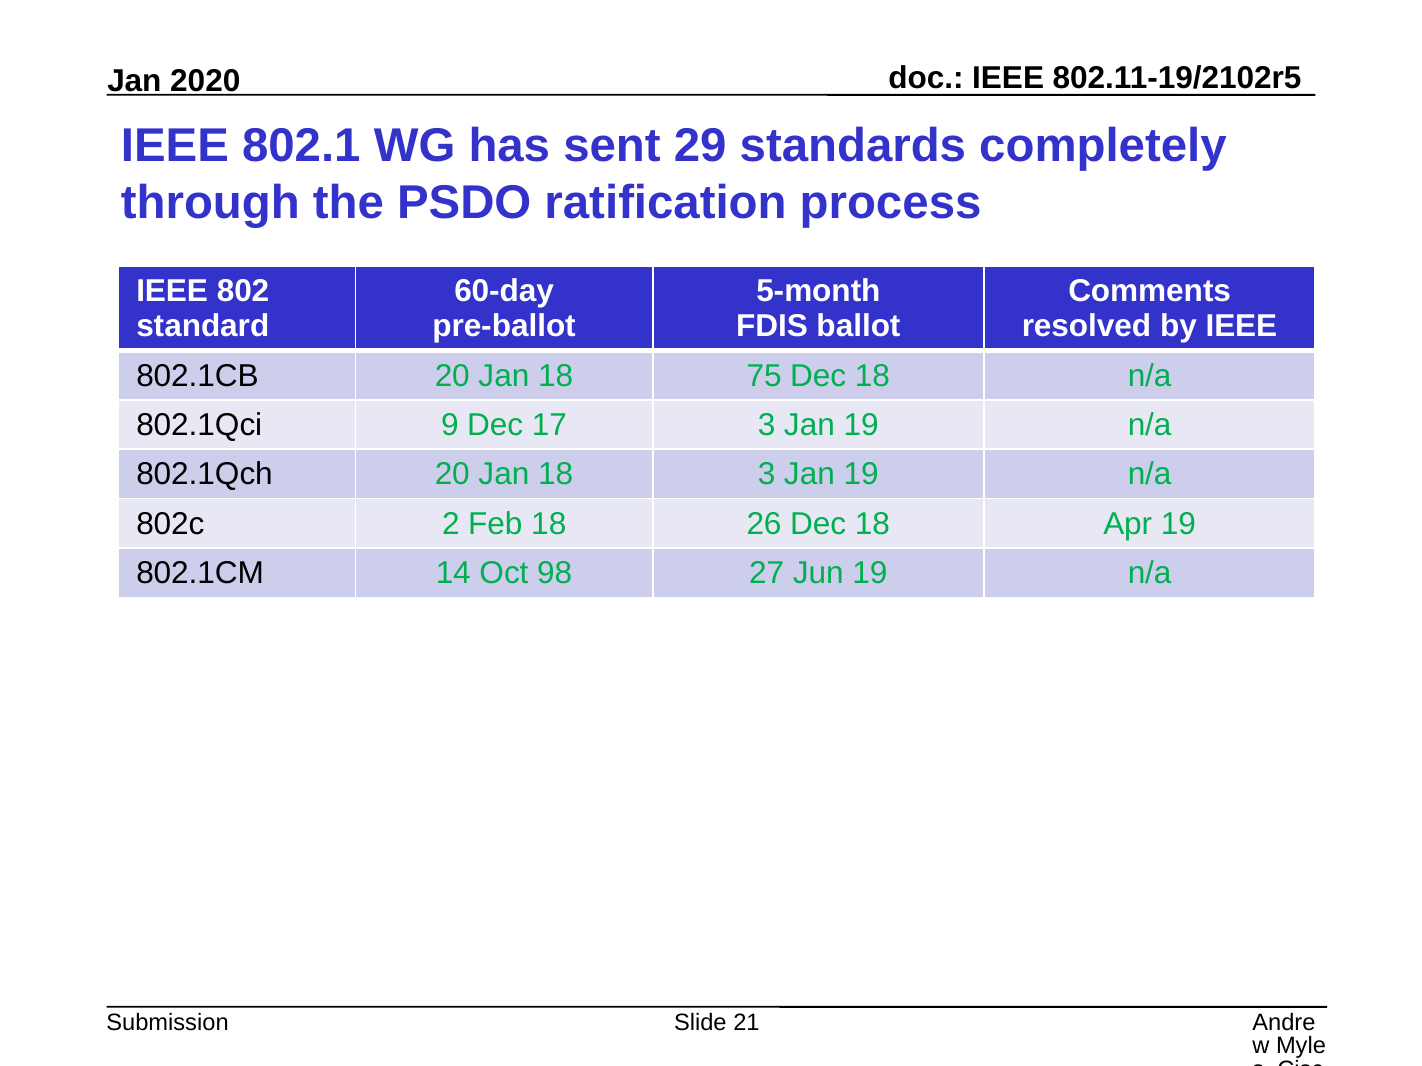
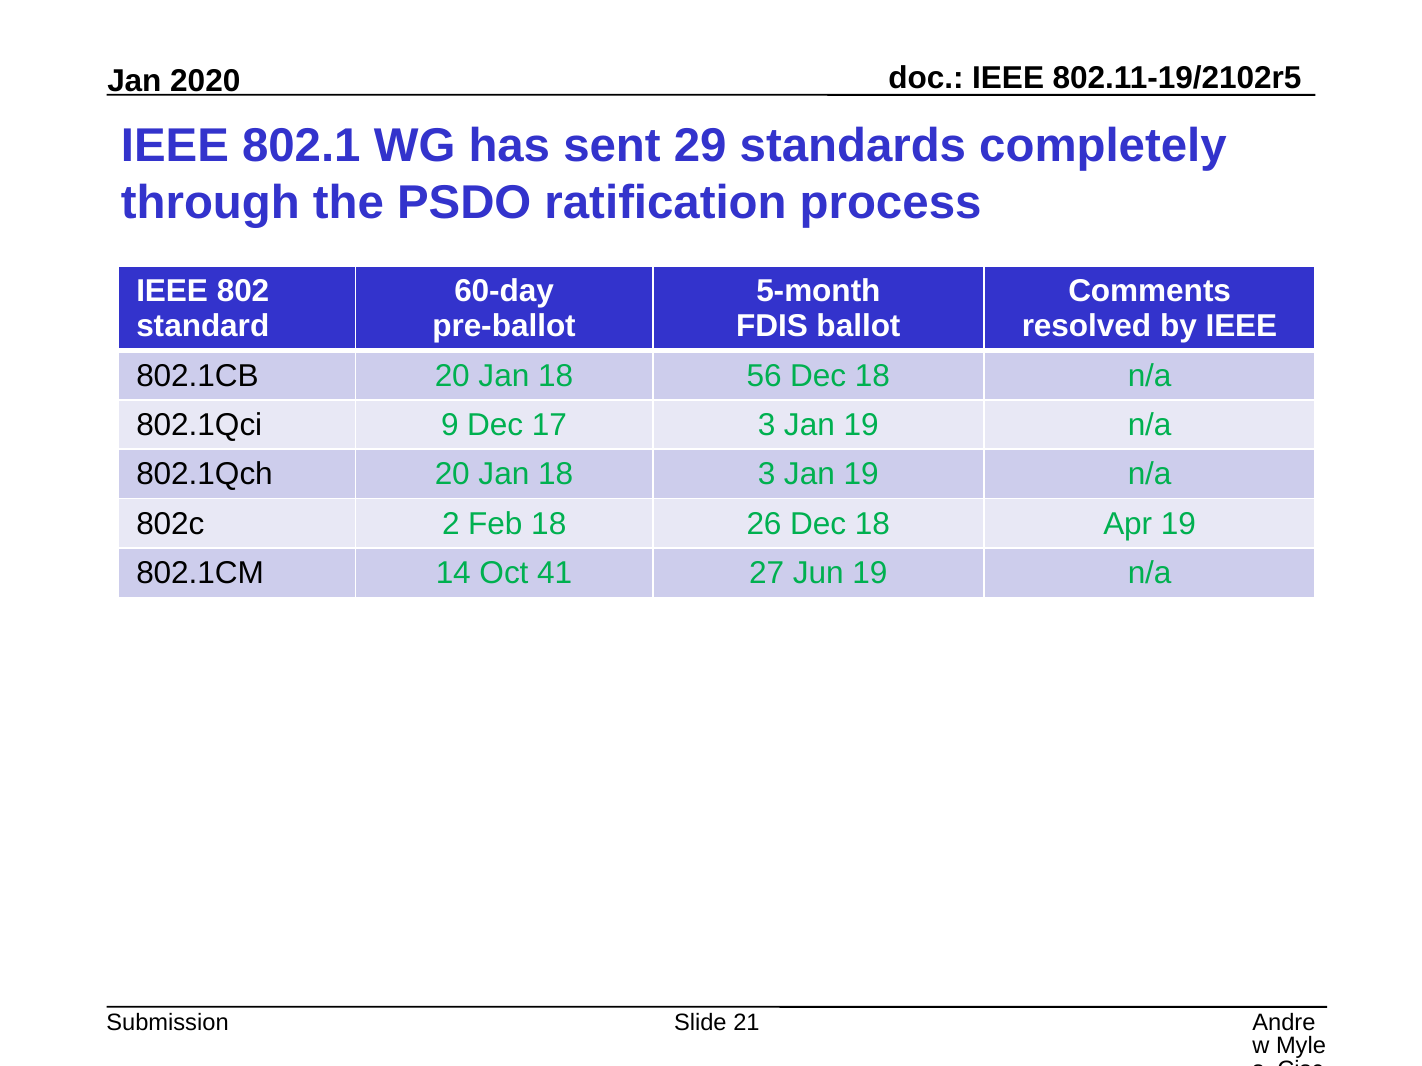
75: 75 -> 56 (764, 376)
98: 98 -> 41 (555, 573)
